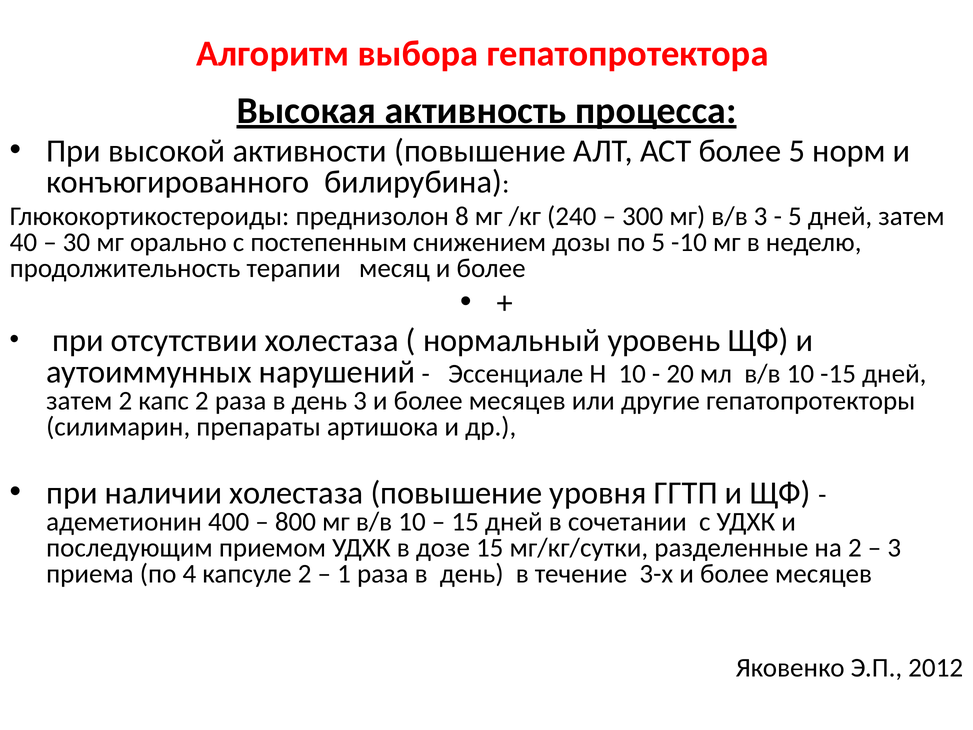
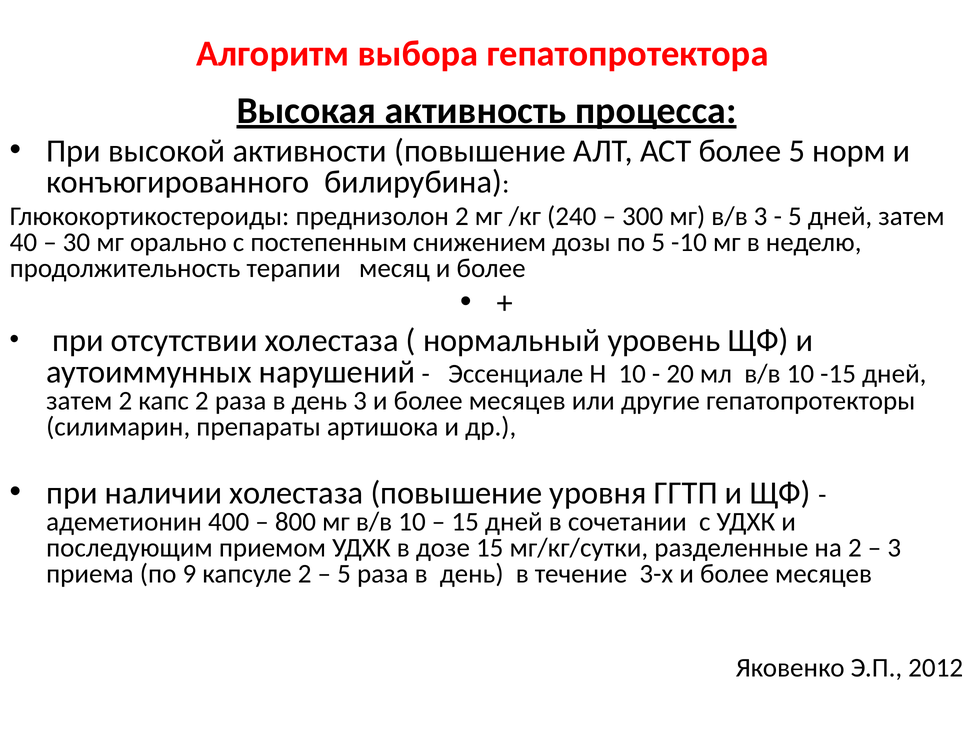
преднизолон 8: 8 -> 2 (462, 216)
4: 4 -> 9 (189, 573)
1: 1 -> 5 (344, 573)
